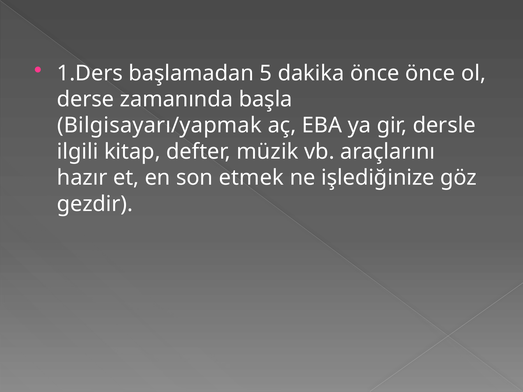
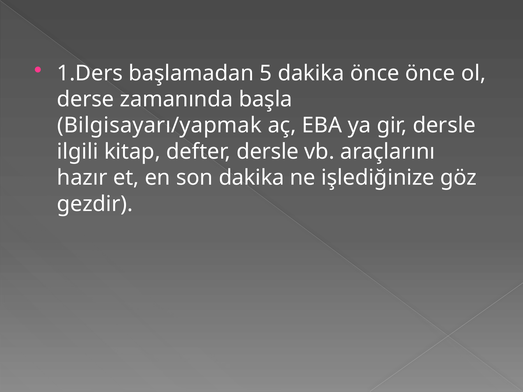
defter müzik: müzik -> dersle (268, 152)
son etmek: etmek -> dakika (252, 178)
